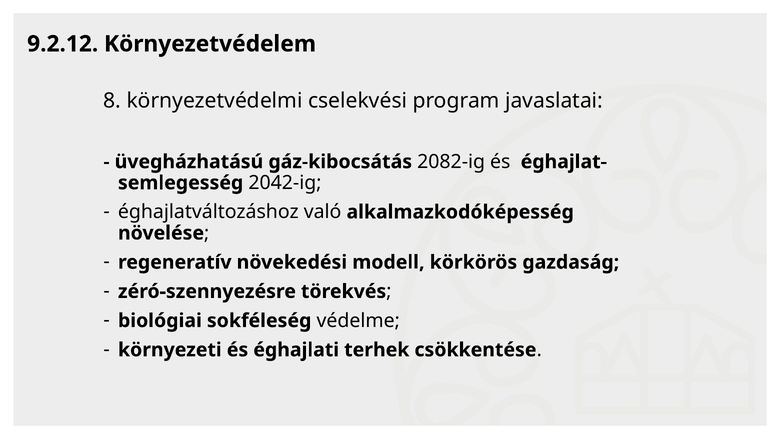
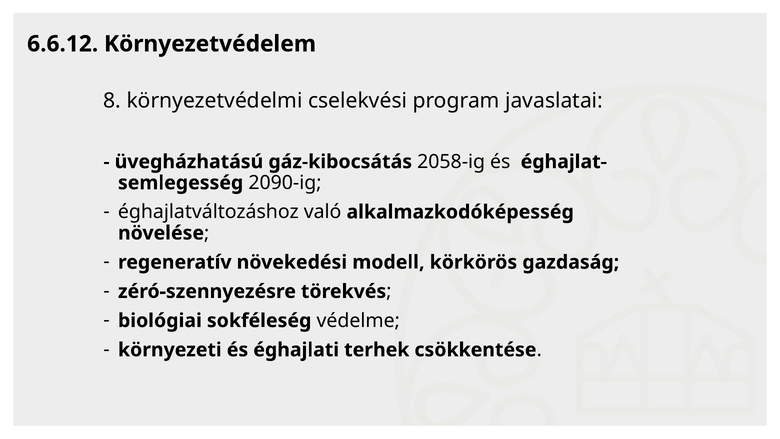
9.2.12: 9.2.12 -> 6.6.12 (63, 44)
2082-ig: 2082-ig -> 2058-ig (451, 162)
2042-ig: 2042-ig -> 2090-ig (285, 183)
